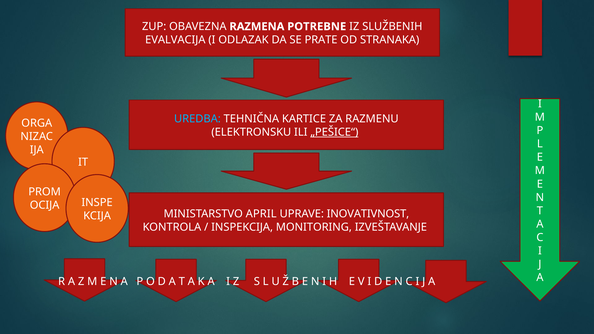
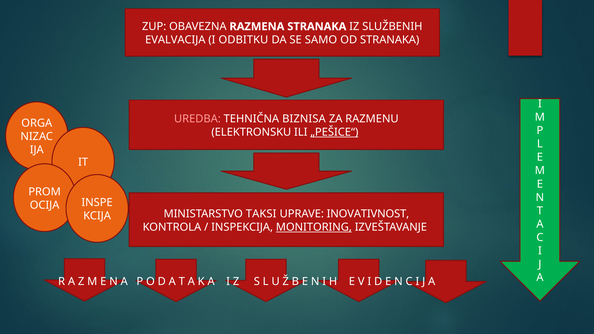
RAZMENA POTREBNE: POTREBNE -> STRANAKA (317, 27)
ODLAZAK: ODLAZAK -> ODBITKU (243, 40)
PRATE: PRATE -> SAMO (321, 40)
UREDBA colour: light blue -> pink (197, 119)
KARTICE: KARTICE -> BIZNISA (304, 119)
APRIL: APRIL -> TAKSI (261, 214)
MONITORING underline: none -> present (314, 227)
